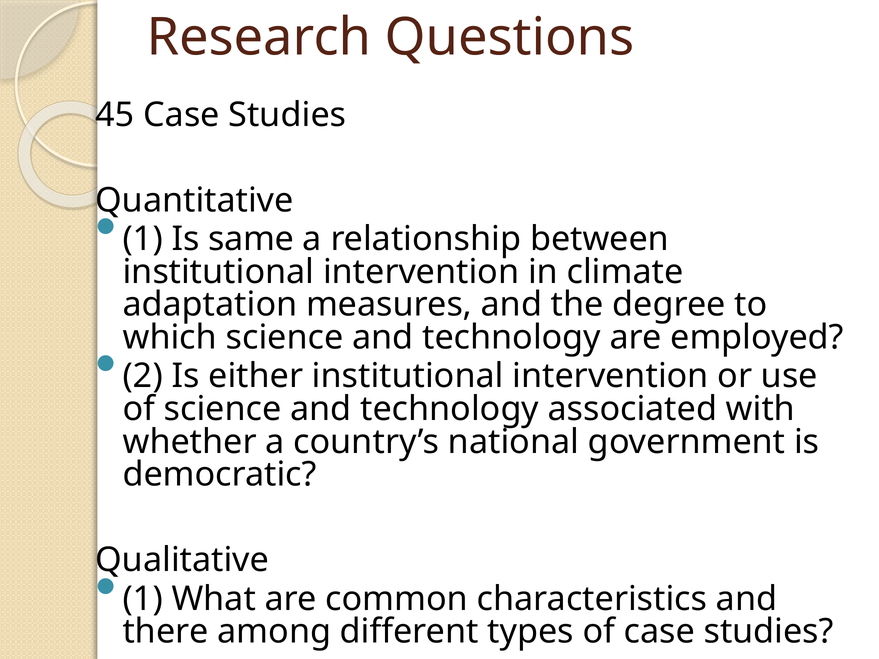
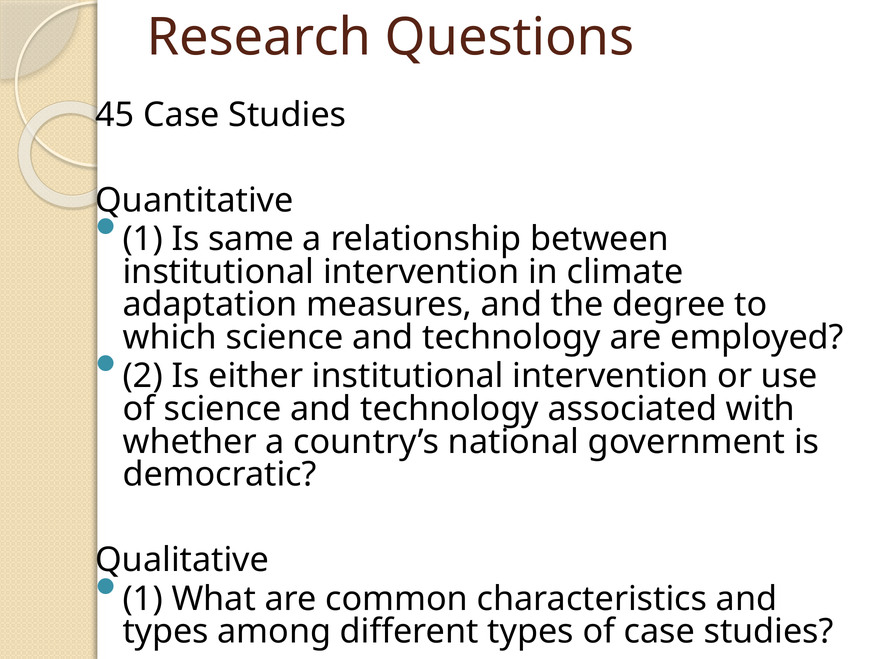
there: there -> types (166, 632)
